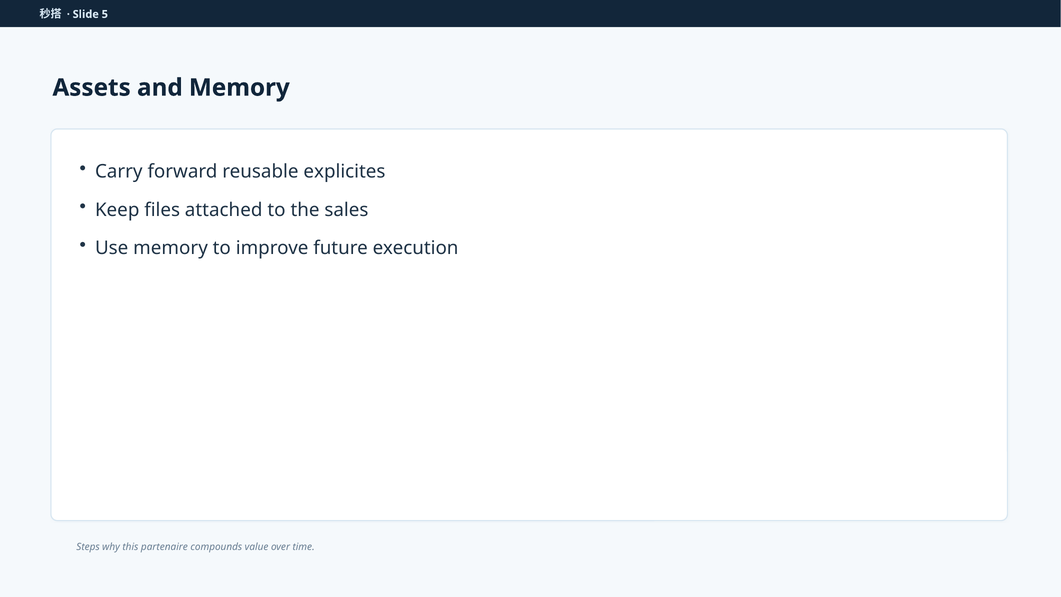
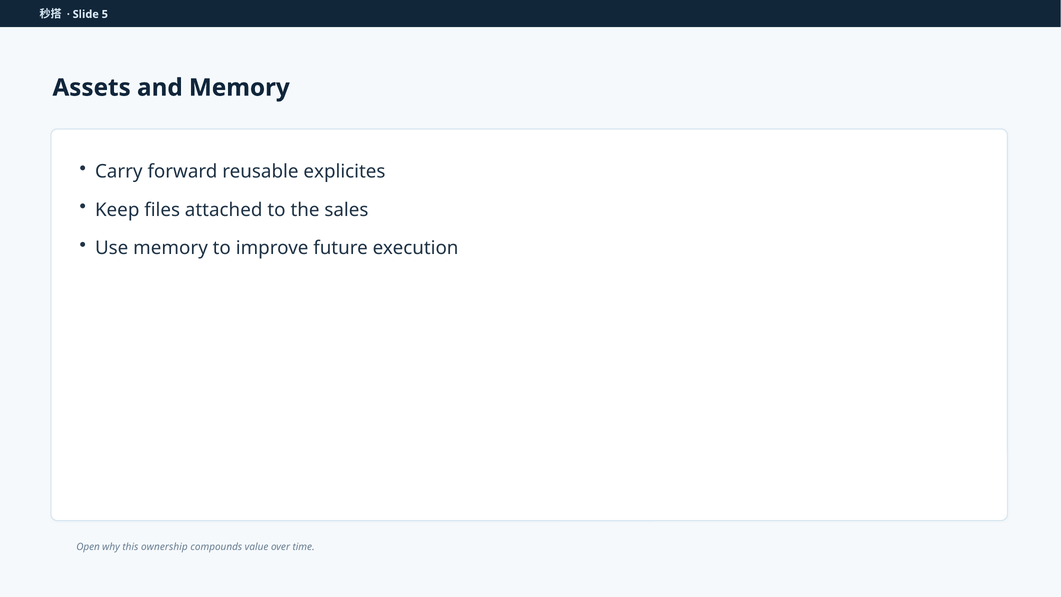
Steps: Steps -> Open (88, 547)
partenaire: partenaire -> ownership (164, 547)
